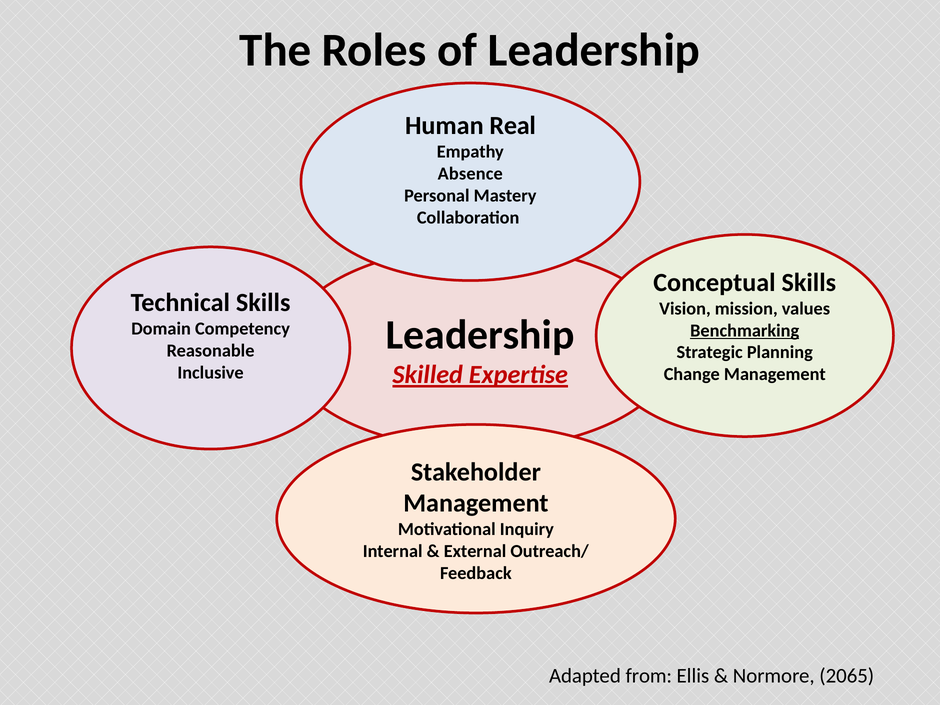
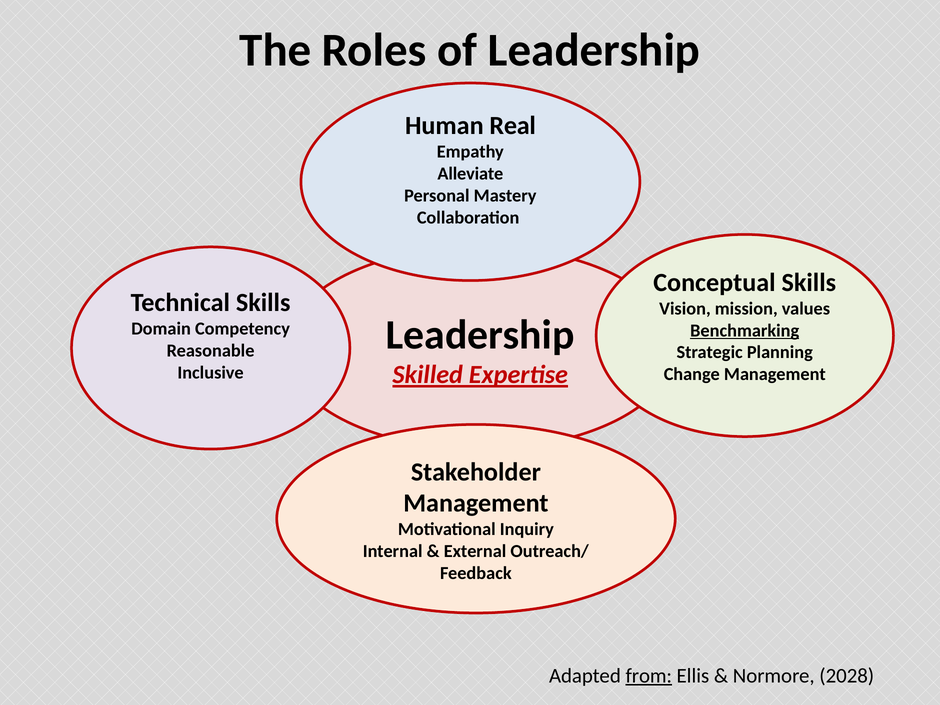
Absence: Absence -> Alleviate (470, 174)
from underline: none -> present (649, 676)
2065: 2065 -> 2028 (847, 676)
